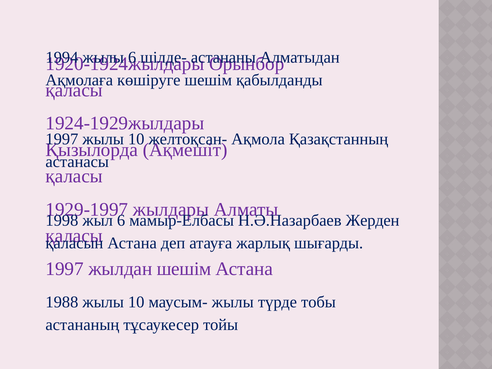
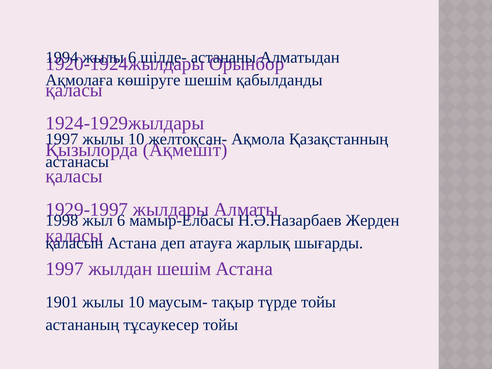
1988: 1988 -> 1901 (62, 302)
маусым- жылы: жылы -> тақыр (233, 302)
түрде тобы: тобы -> тойы (319, 302)
